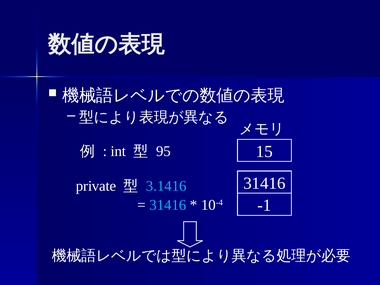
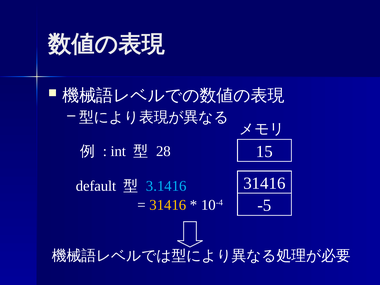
95: 95 -> 28 (163, 151)
private: private -> default (96, 186)
-1: -1 -> -5 (264, 205)
31416 colour: light blue -> yellow (168, 205)
